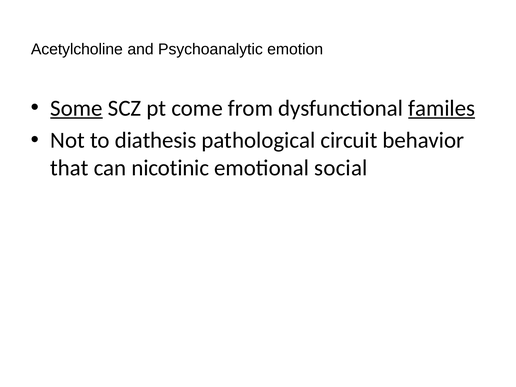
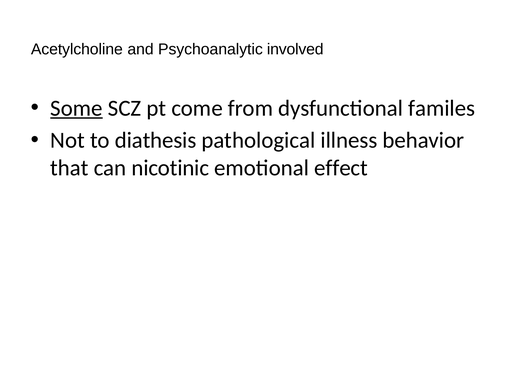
emotion: emotion -> involved (295, 49)
familes underline: present -> none (442, 108)
circuit: circuit -> illness (349, 140)
social: social -> effect (341, 168)
